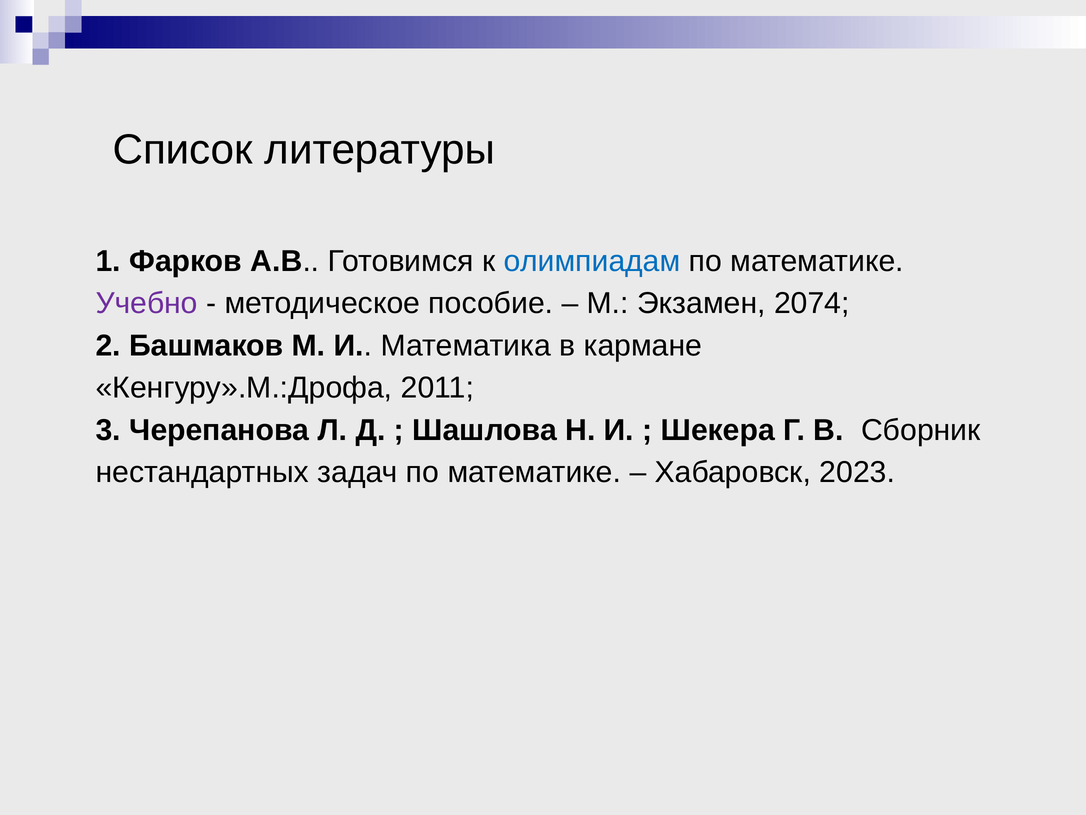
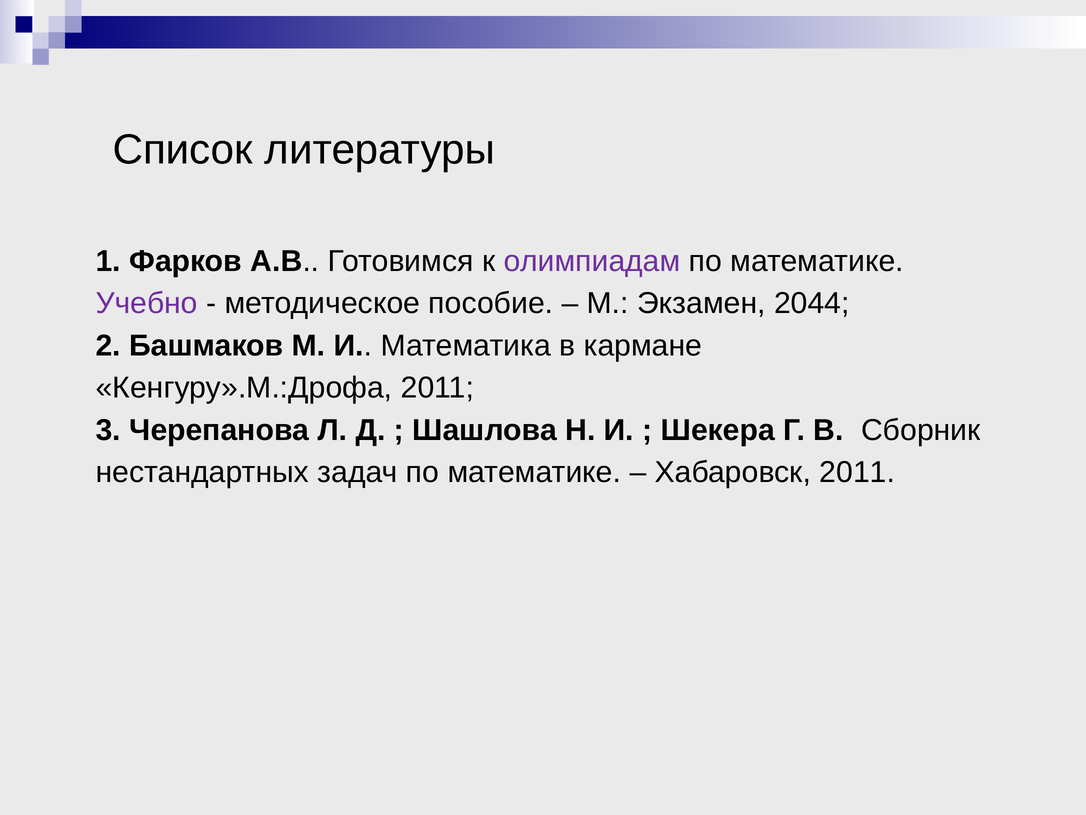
олимпиадам colour: blue -> purple (592, 261)
2074: 2074 -> 2044 (812, 303)
Хабаровск 2023: 2023 -> 2011 (857, 472)
